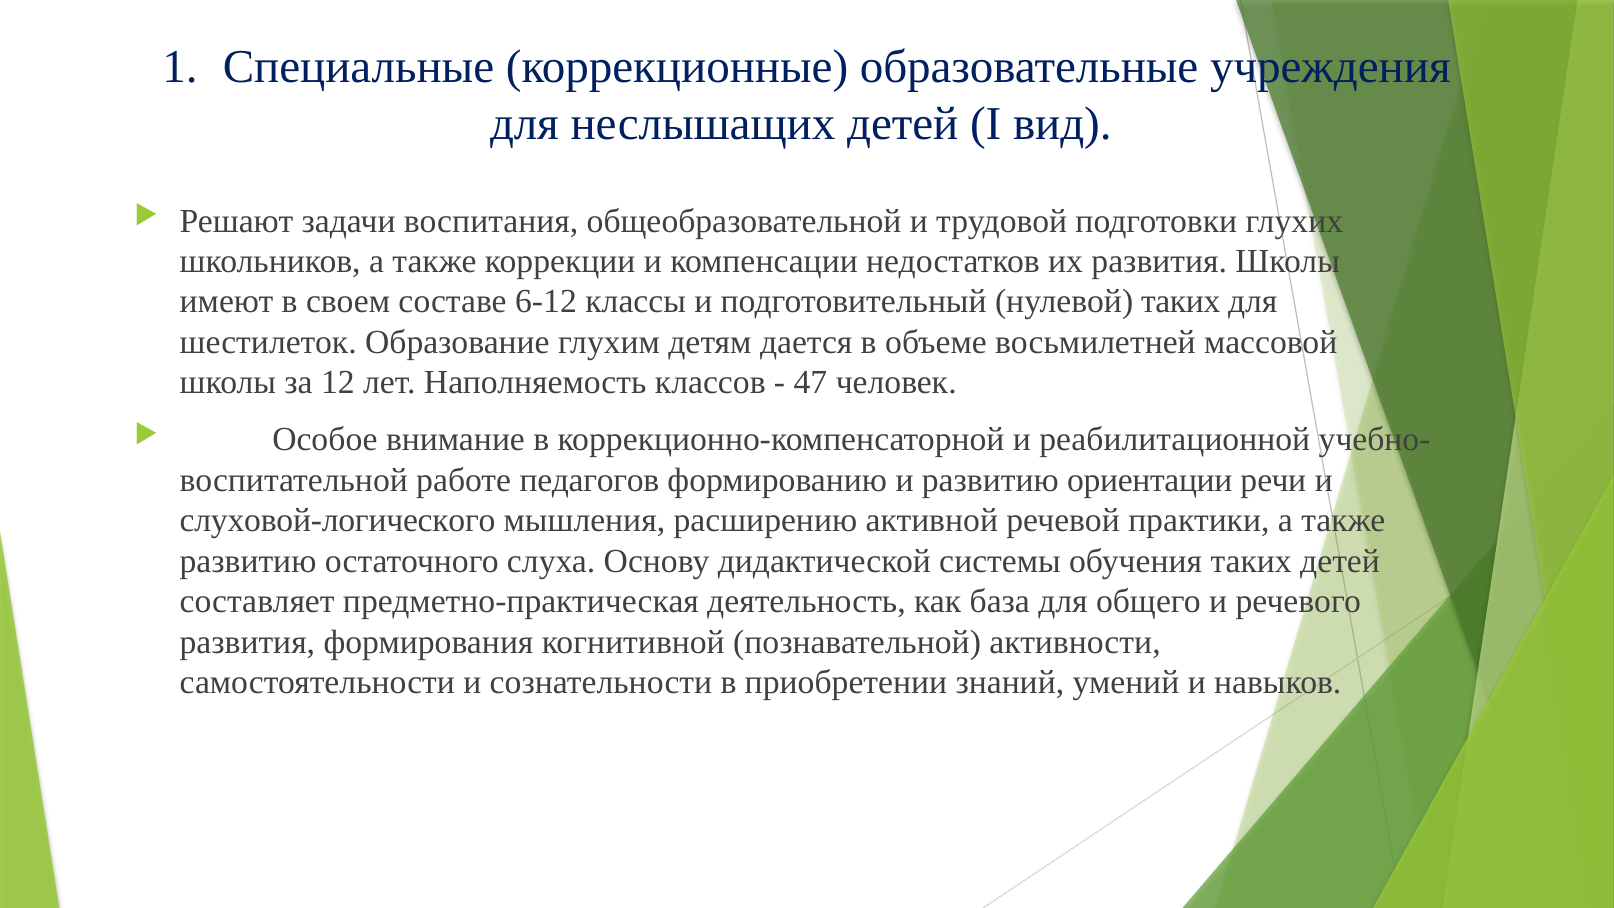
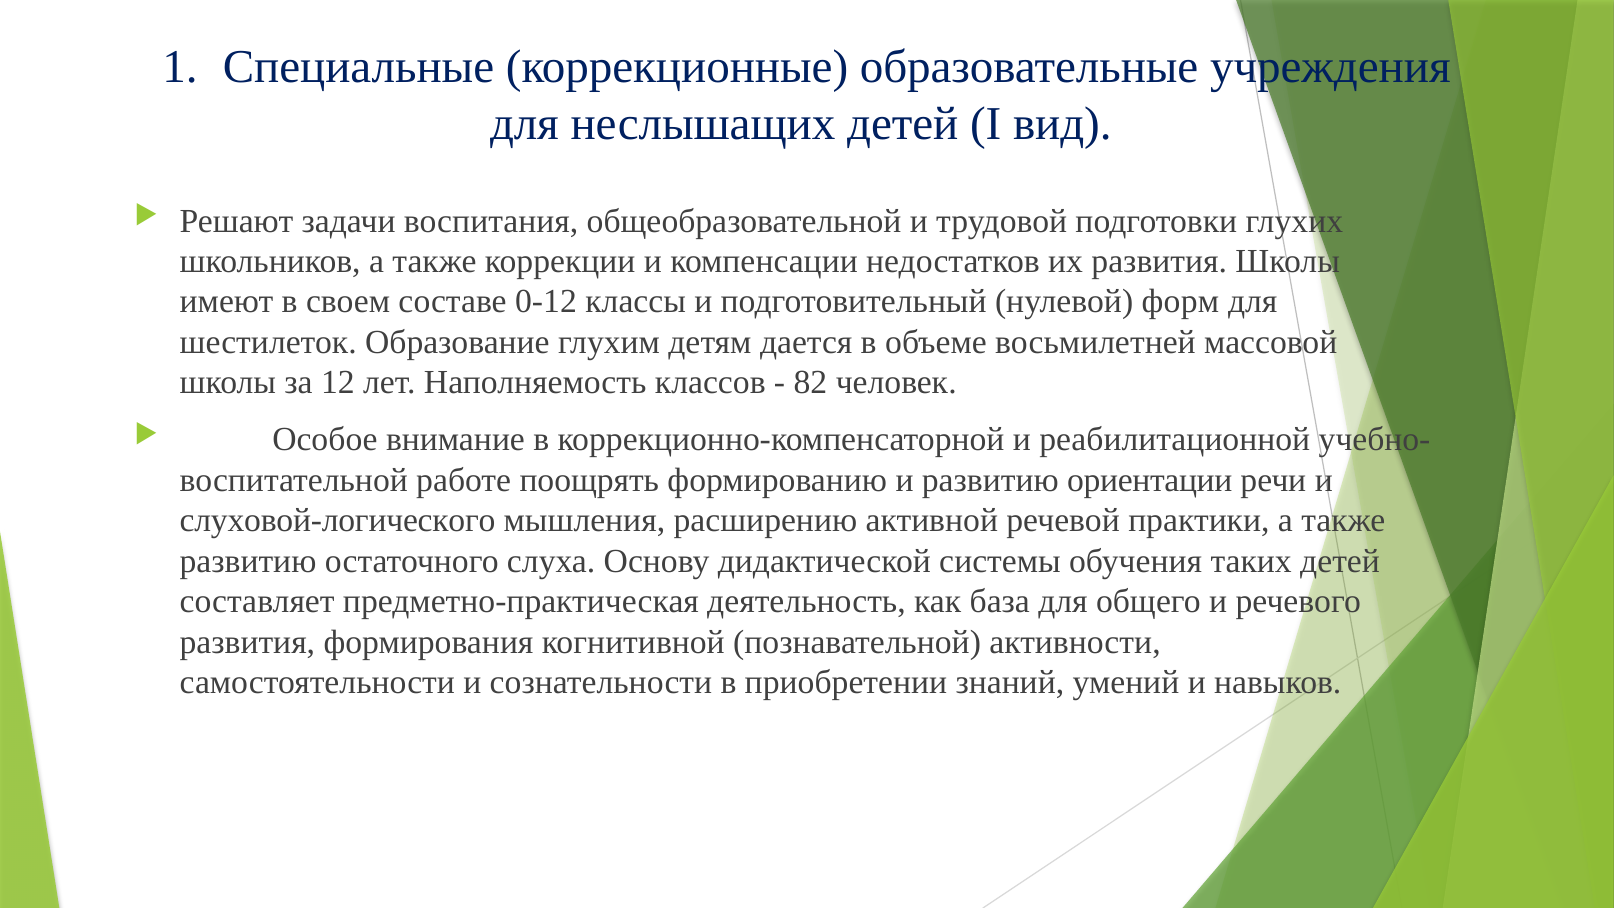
6-12: 6-12 -> 0-12 (546, 302)
нулевой таких: таких -> форм (1180, 302)
47: 47 -> 82 (810, 383)
педагогов: педагогов -> поощрять (589, 480)
